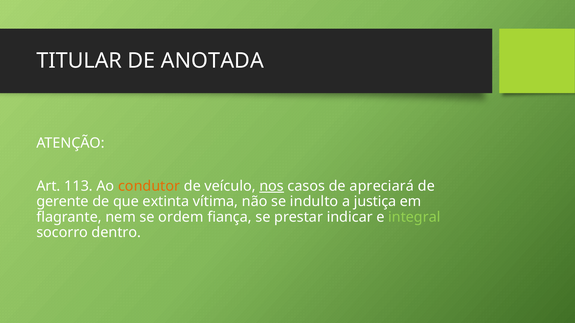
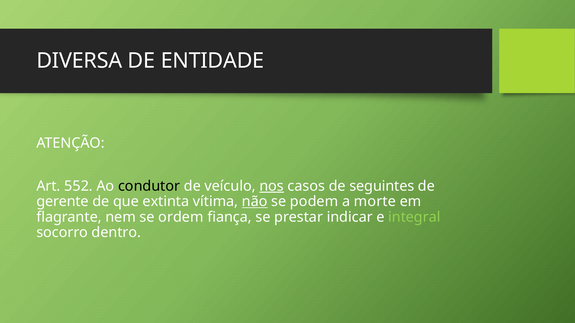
TITULAR: TITULAR -> DIVERSA (79, 61)
ANOTADA: ANOTADA -> ENTIDADE (213, 61)
113: 113 -> 552 (79, 186)
condutor colour: orange -> black (149, 186)
apreciará: apreciará -> seguintes (382, 186)
não underline: none -> present (255, 202)
indulto: indulto -> podem (314, 202)
justiça: justiça -> morte (375, 202)
